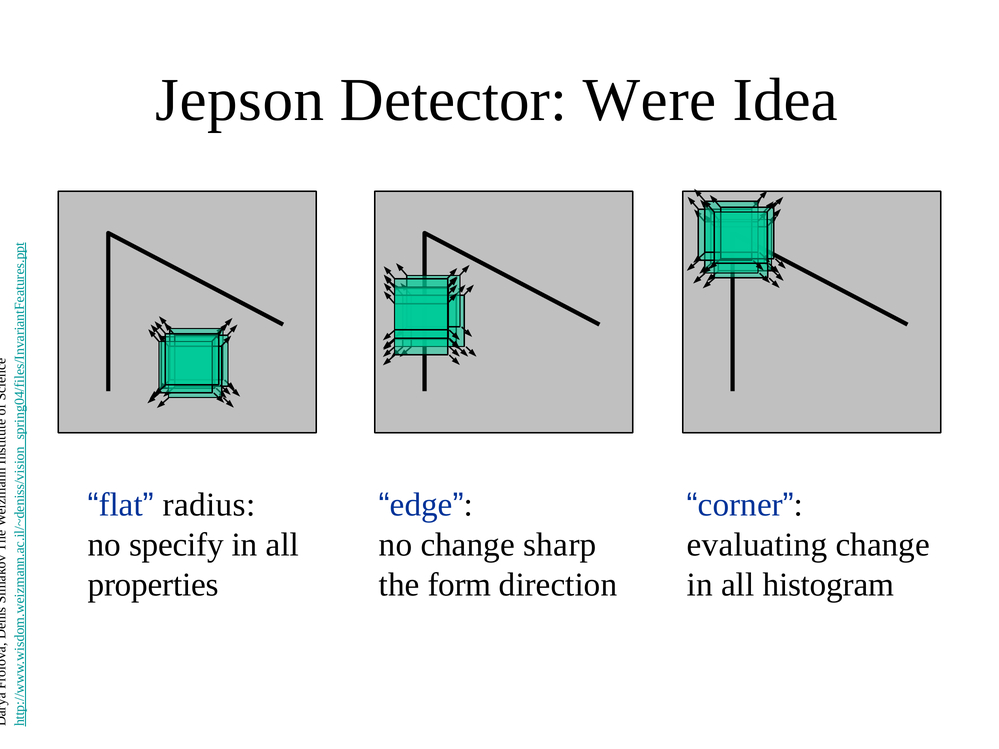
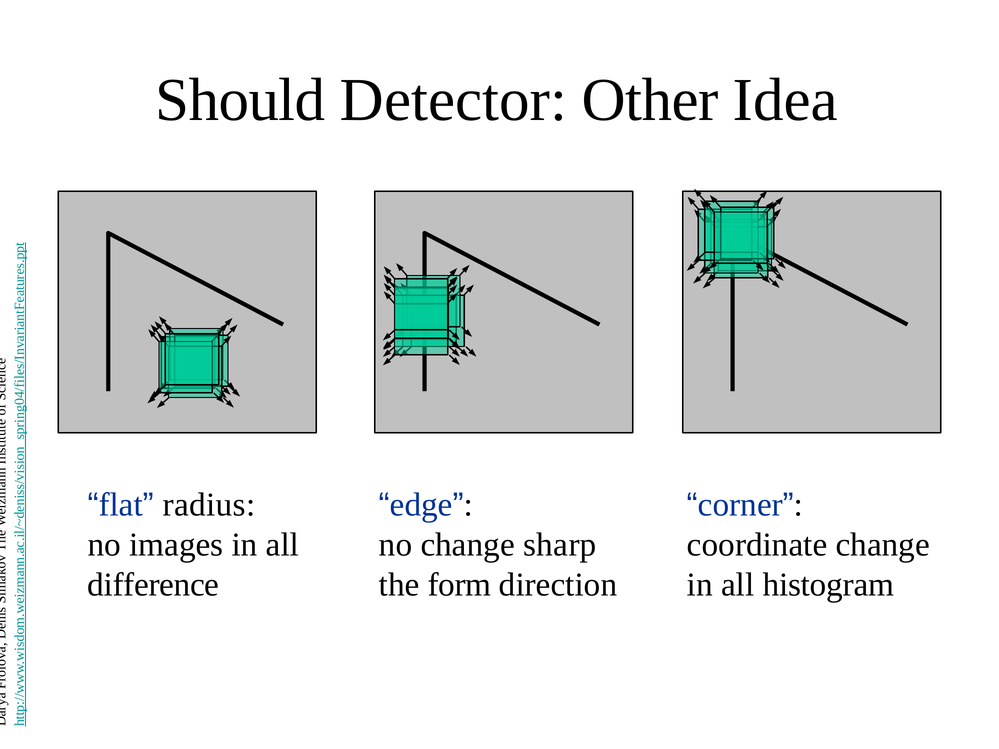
Jepson: Jepson -> Should (240, 100)
Were: Were -> Other (650, 100)
specify: specify -> images (176, 545)
evaluating: evaluating -> coordinate (757, 545)
properties: properties -> difference (153, 585)
